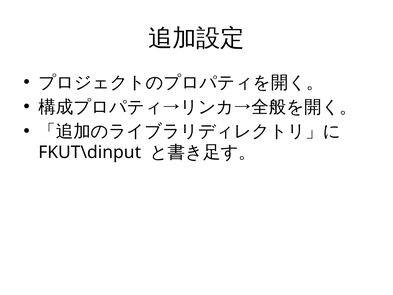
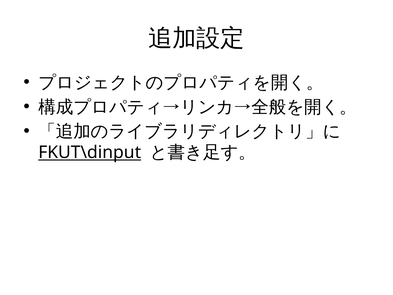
FKUT\dinput underline: none -> present (90, 152)
